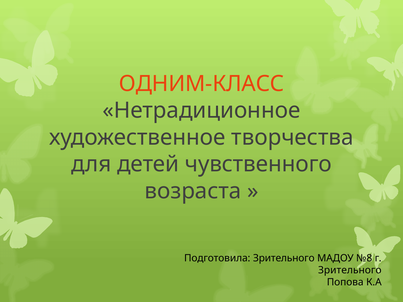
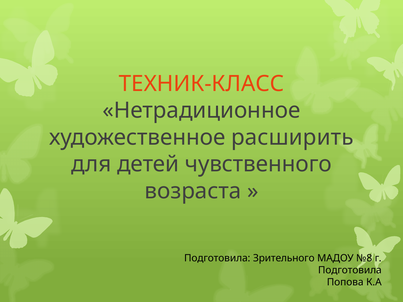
ОДНИМ-КЛАСС: ОДНИМ-КЛАСС -> ТЕХНИК-КЛАСС (201, 84)
творчества: творчества -> расширить (292, 137)
Зрительного: Зрительного -> Подготовила (350, 270)
